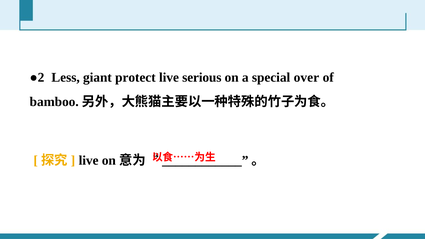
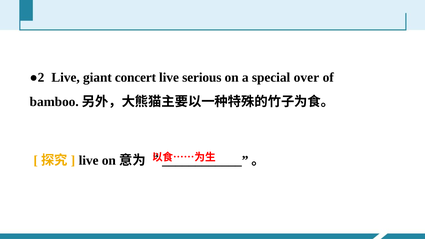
●2 Less: Less -> Live (66, 78)
protect: protect -> concert (135, 78)
